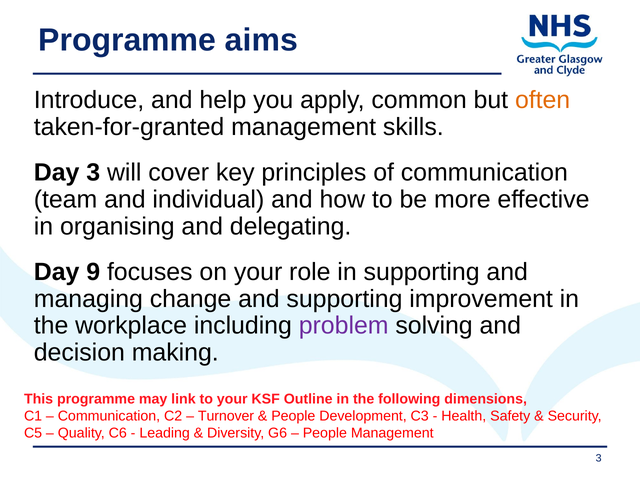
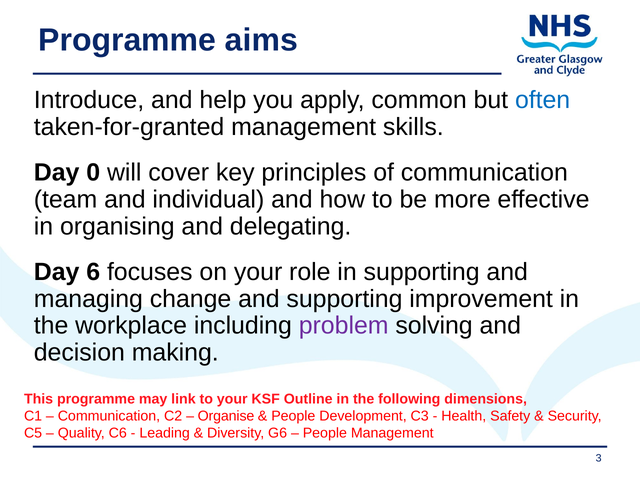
often colour: orange -> blue (543, 100)
Day 3: 3 -> 0 (93, 173)
9: 9 -> 6 (93, 272)
Turnover: Turnover -> Organise (226, 416)
